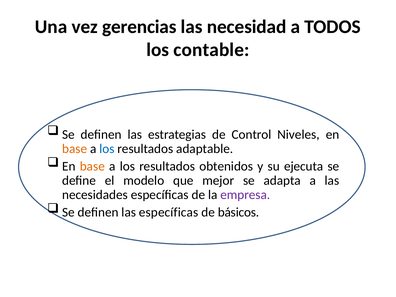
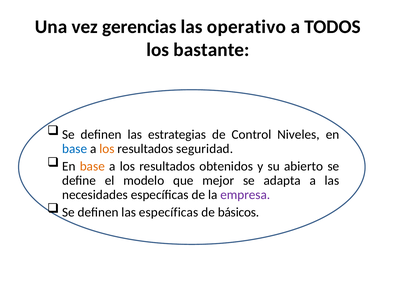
necesidad: necesidad -> operativo (246, 27)
contable: contable -> bastante (212, 50)
base colour: orange -> blue (75, 149)
los colour: blue -> orange (107, 149)
adaptable: adaptable -> seguridad (205, 149)
ejecuta: ejecuta -> abierto (304, 166)
